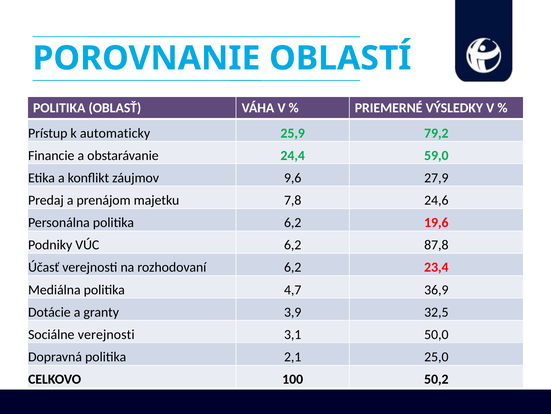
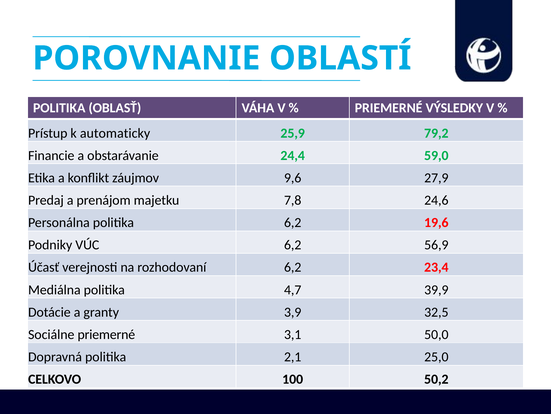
87,8: 87,8 -> 56,9 (436, 245)
36,9: 36,9 -> 39,9 (436, 289)
Sociálne verejnosti: verejnosti -> priemerné (106, 334)
